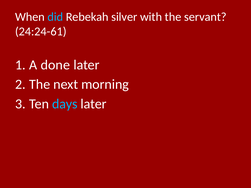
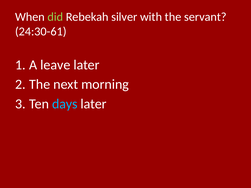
did colour: light blue -> light green (55, 17)
24:24-61: 24:24-61 -> 24:30-61 (41, 32)
done: done -> leave (55, 65)
